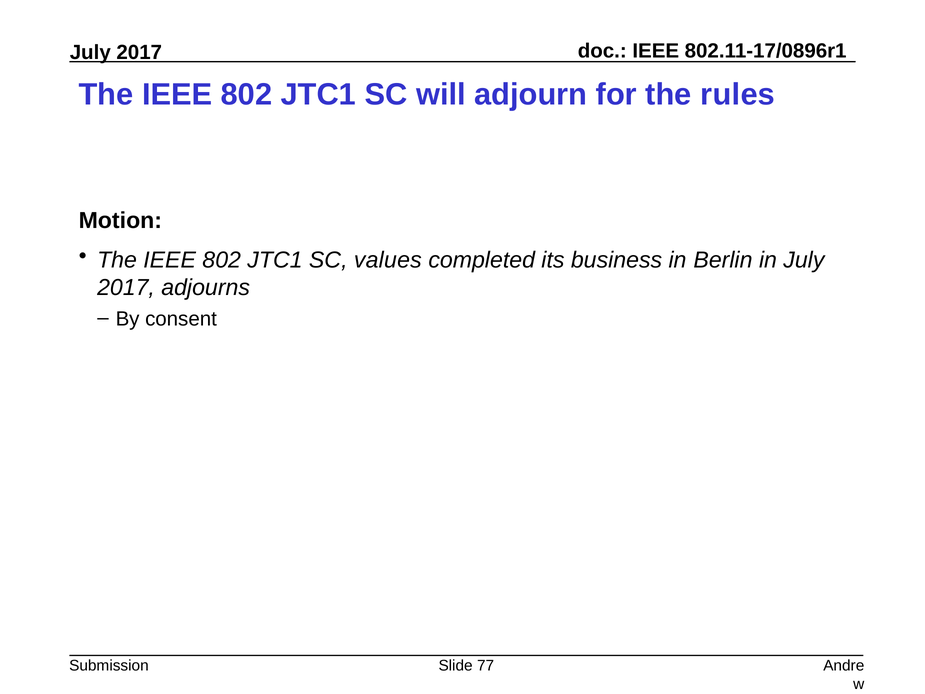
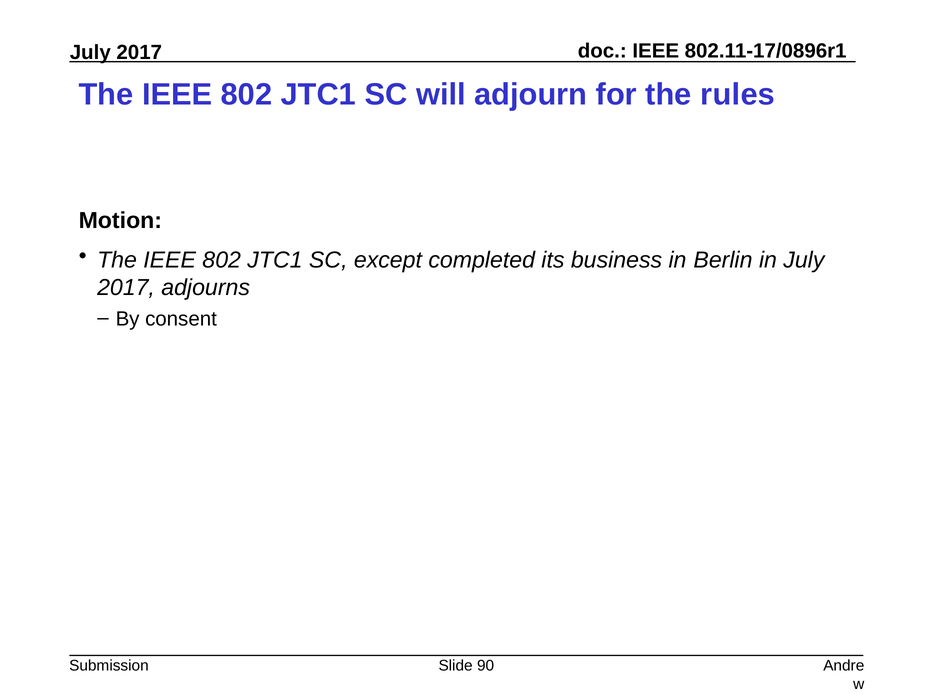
values: values -> except (388, 260)
77: 77 -> 90 (486, 665)
